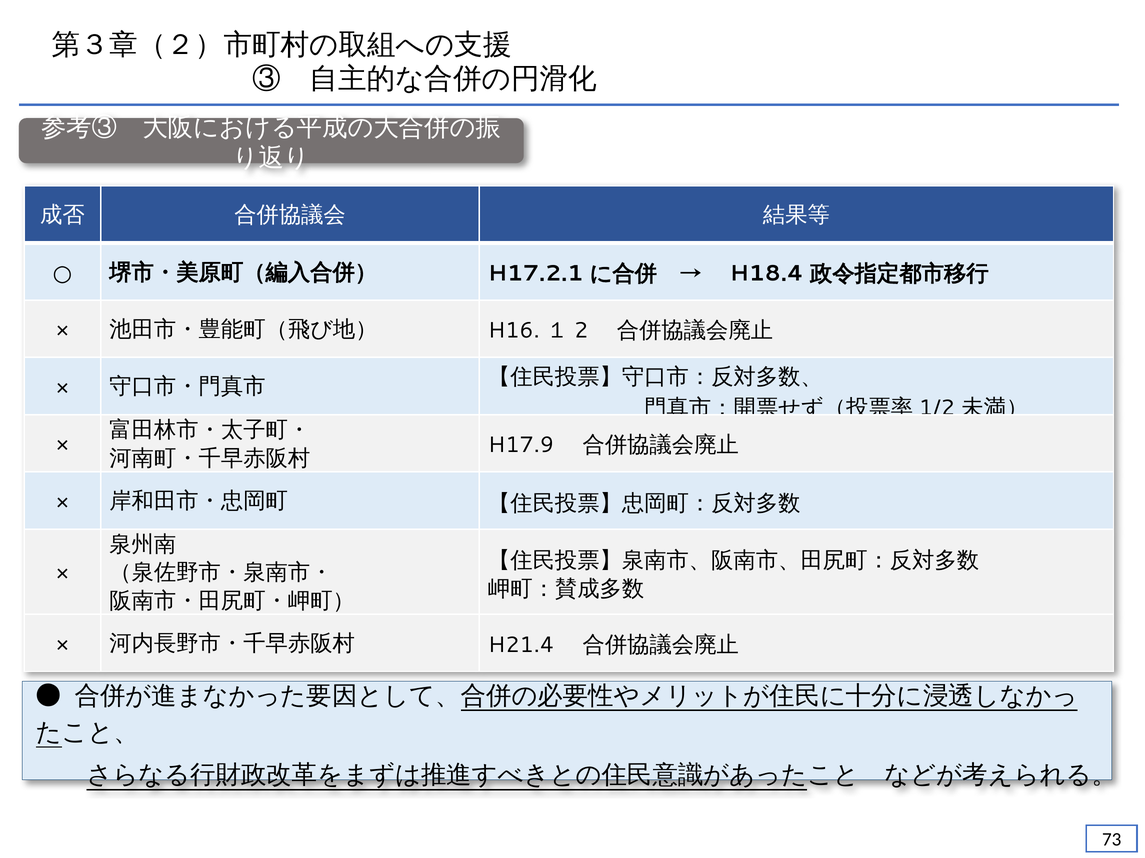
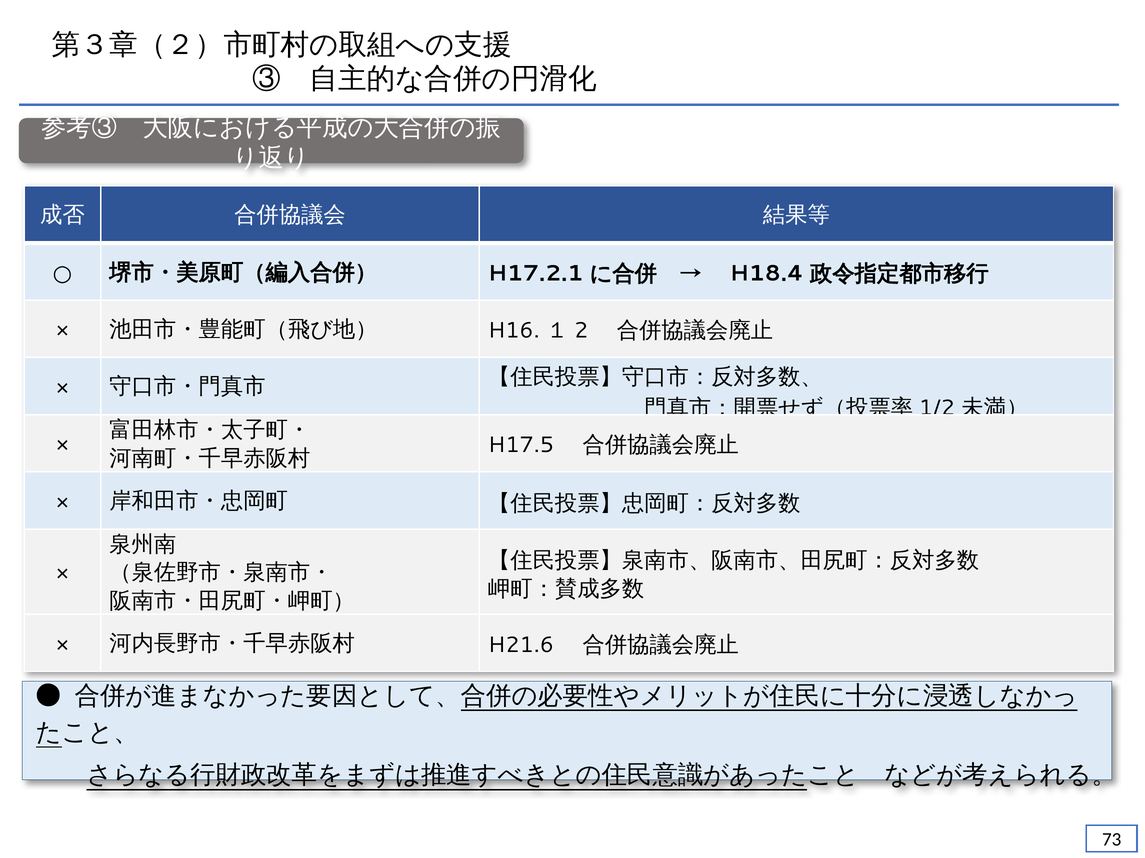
H17.9: H17.9 -> H17.5 (521, 445)
H21.4: H21.4 -> H21.6 (521, 645)
